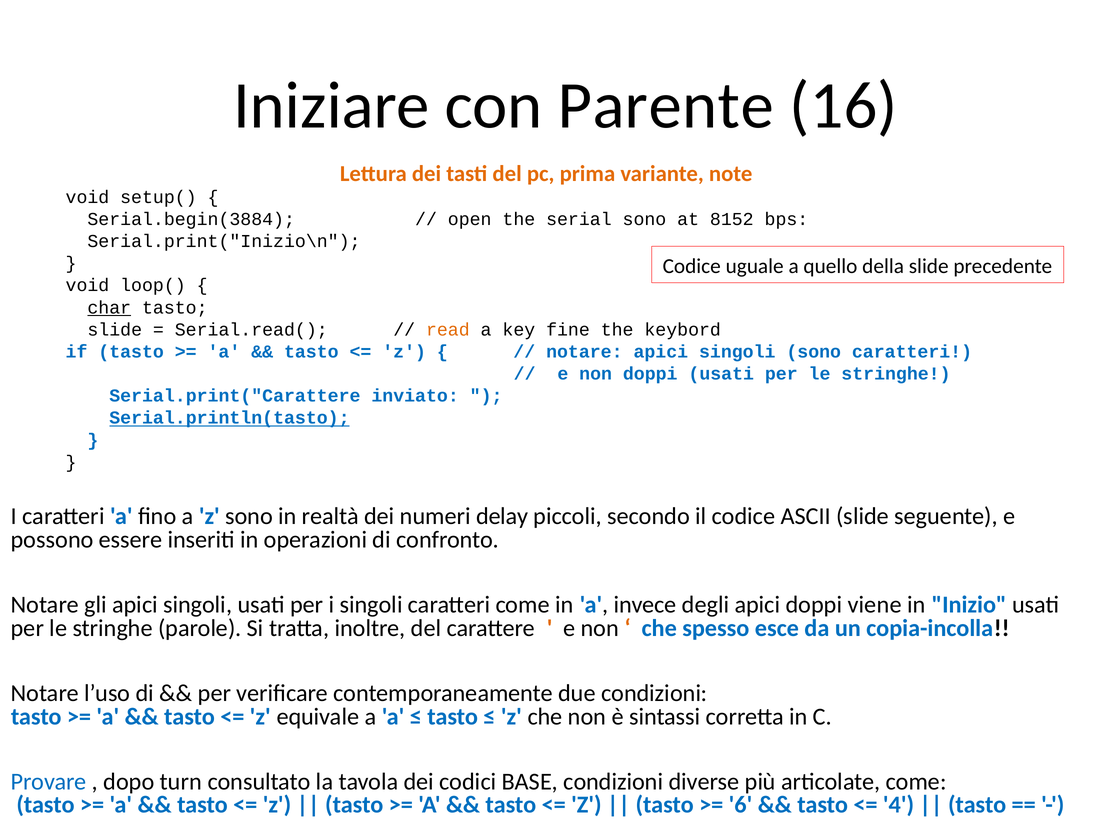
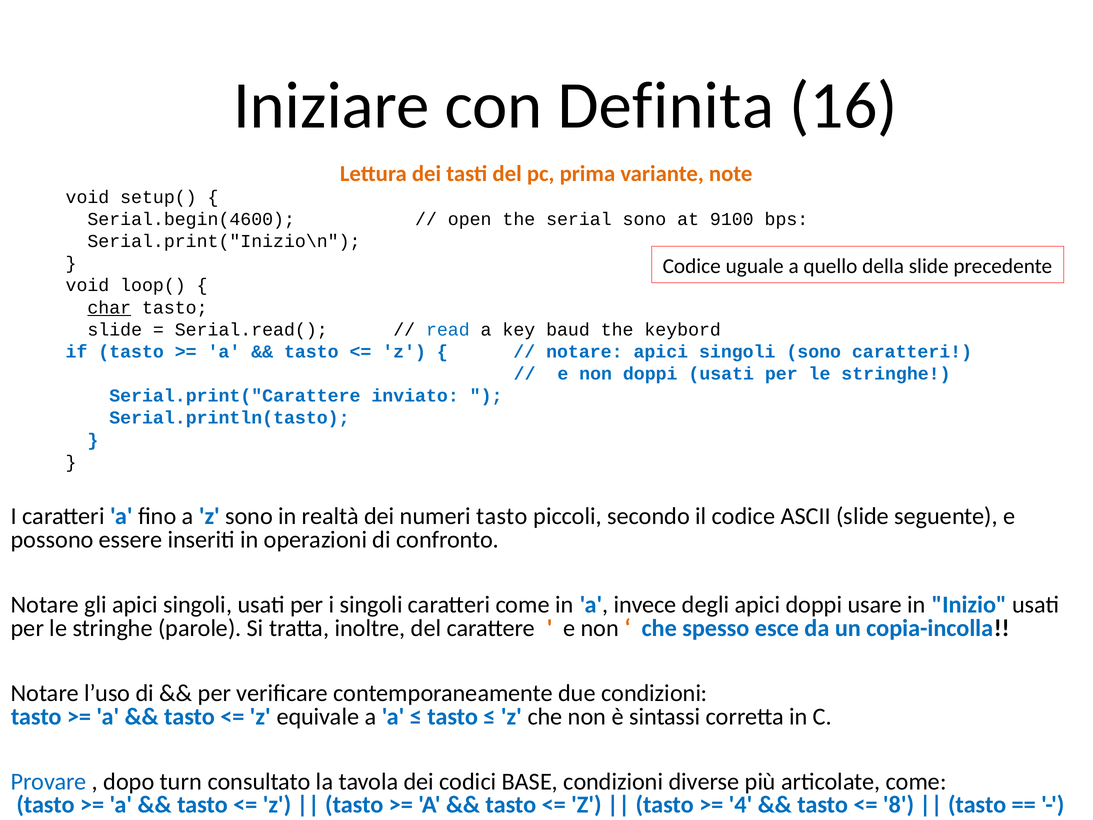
Parente: Parente -> Definita (666, 106)
Serial.begin(3884: Serial.begin(3884 -> Serial.begin(4600 (191, 219)
8152: 8152 -> 9100 (732, 219)
read colour: orange -> blue (448, 330)
fine: fine -> baud (568, 330)
Serial.println(tasto underline: present -> none (229, 418)
numeri delay: delay -> tasto (502, 516)
viene: viene -> usare (875, 605)
6: 6 -> 4 (741, 805)
4: 4 -> 8 (899, 805)
